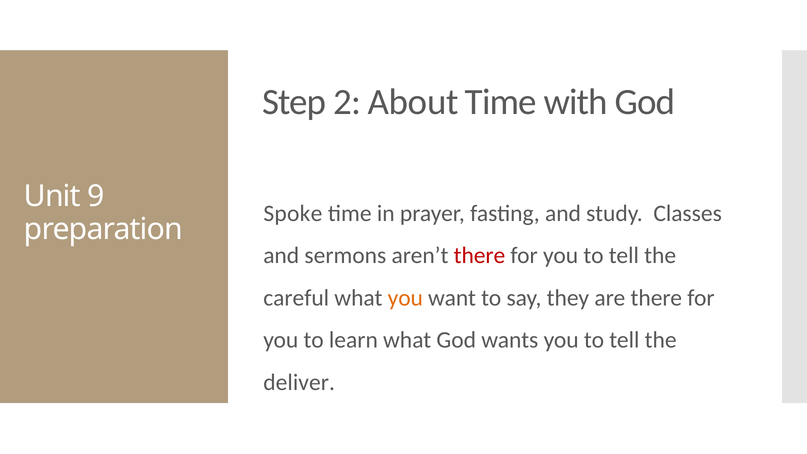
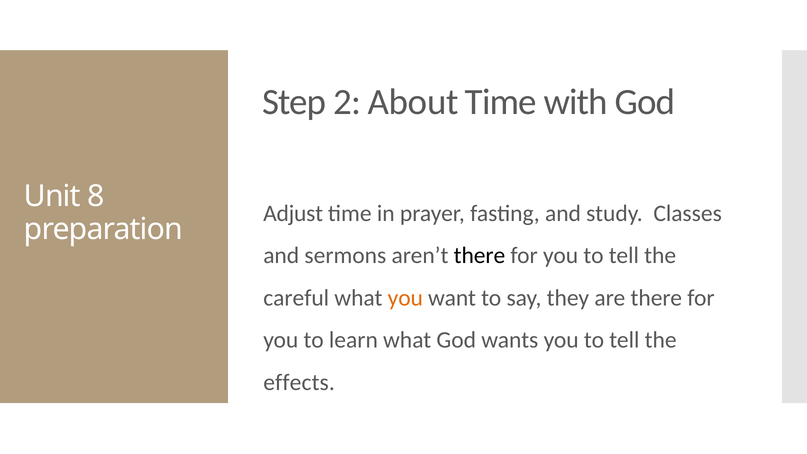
9: 9 -> 8 (96, 196)
Spoke: Spoke -> Adjust (293, 213)
there colour: red -> black (480, 256)
deliver: deliver -> effects (299, 382)
